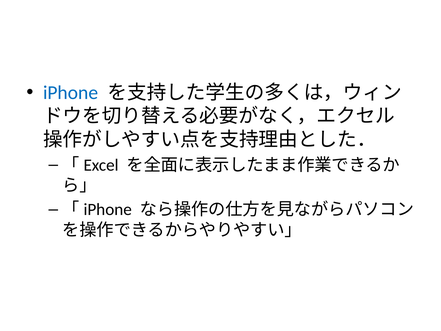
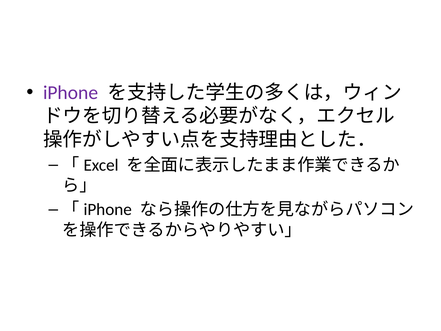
iPhone colour: blue -> purple (71, 93)
